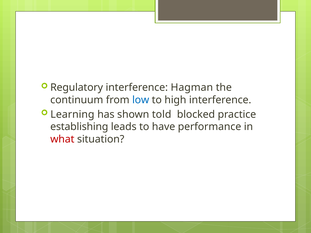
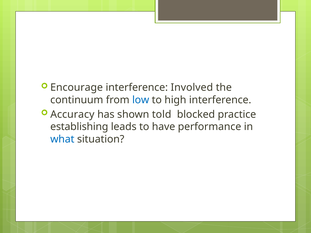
Regulatory: Regulatory -> Encourage (77, 88)
Hagman: Hagman -> Involved (192, 88)
Learning: Learning -> Accuracy (72, 114)
what colour: red -> blue (62, 139)
